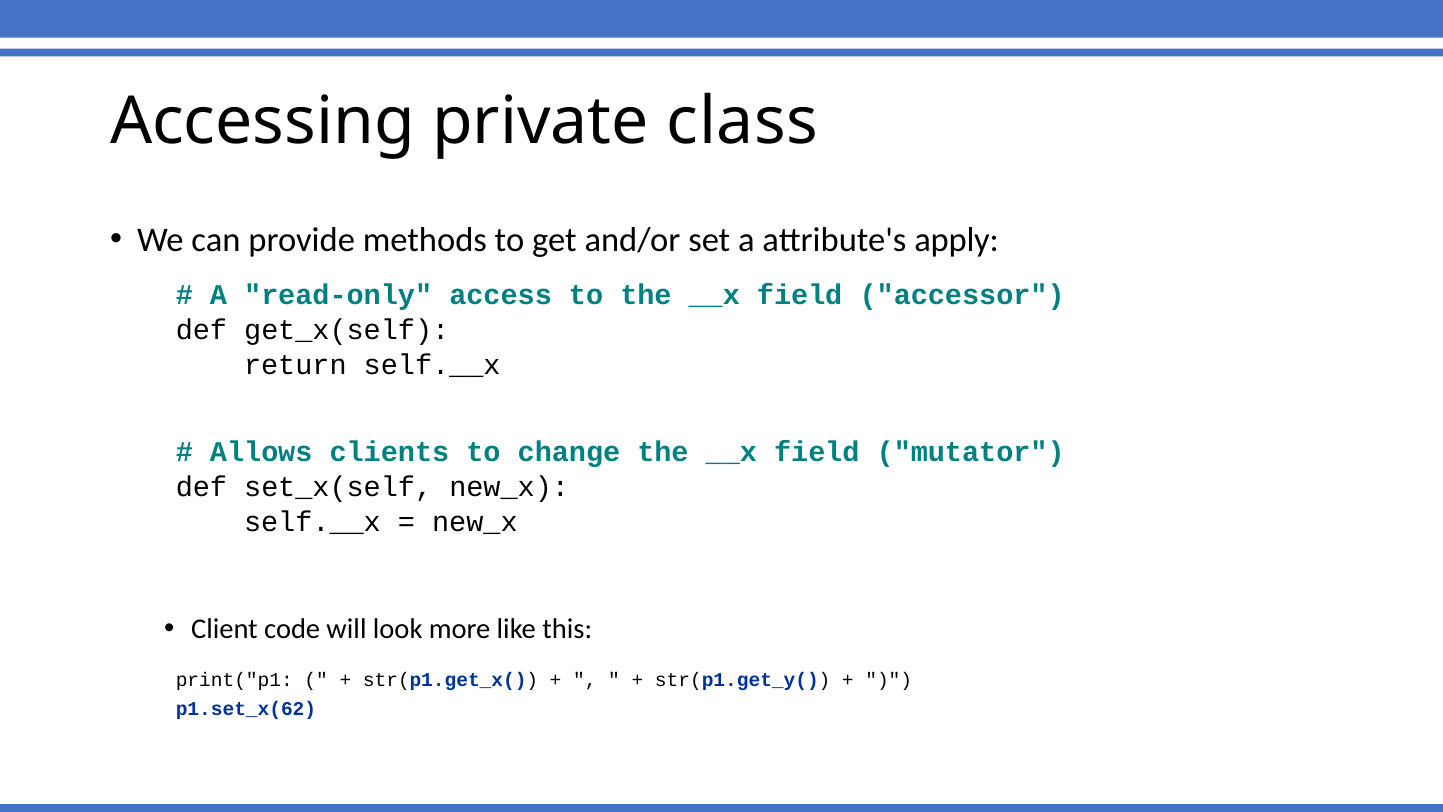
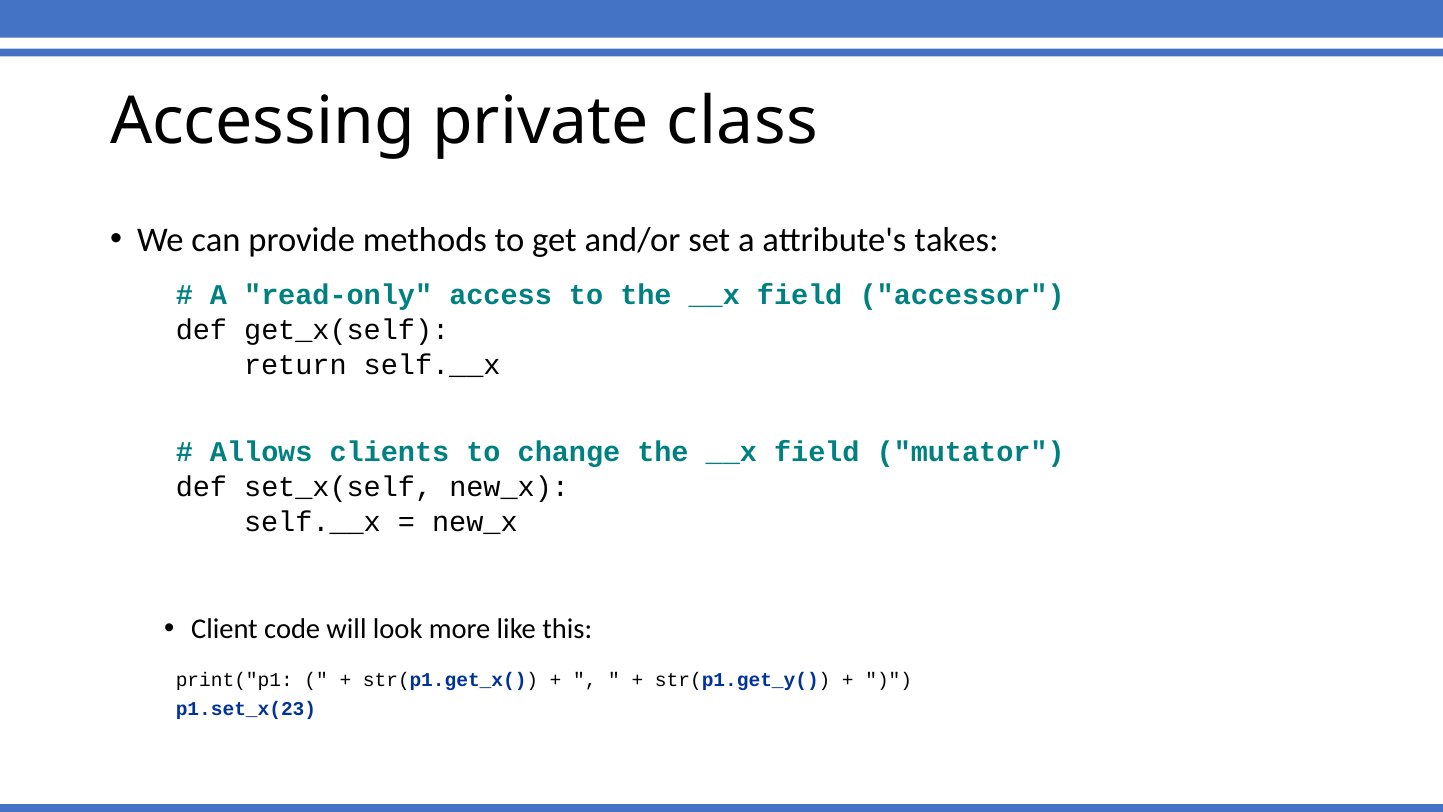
apply: apply -> takes (956, 240)
p1.set_x(62: p1.set_x(62 -> p1.set_x(23 (246, 708)
